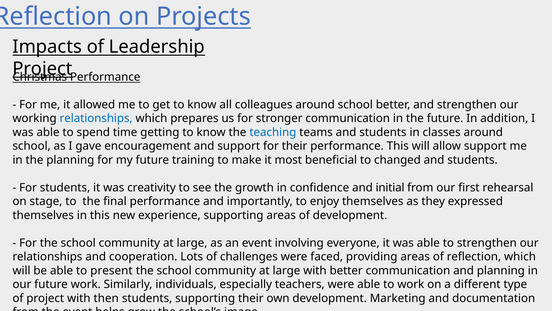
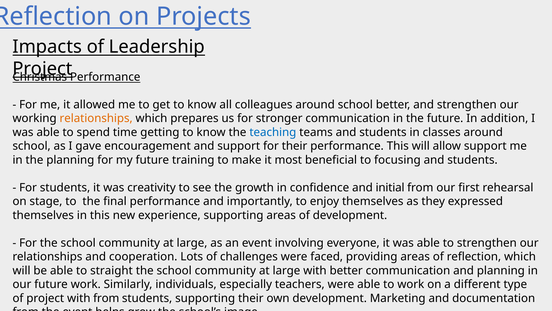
relationships colour: blue -> orange (96, 118)
changed: changed -> focusing (397, 160)
present: present -> straight (111, 270)
with then: then -> from (106, 298)
